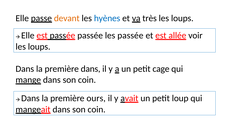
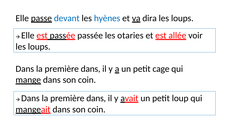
devant colour: orange -> blue (67, 18)
très: très -> dira (150, 18)
les passée: passée -> otaries (130, 35)
ours: ours -> dans (96, 98)
